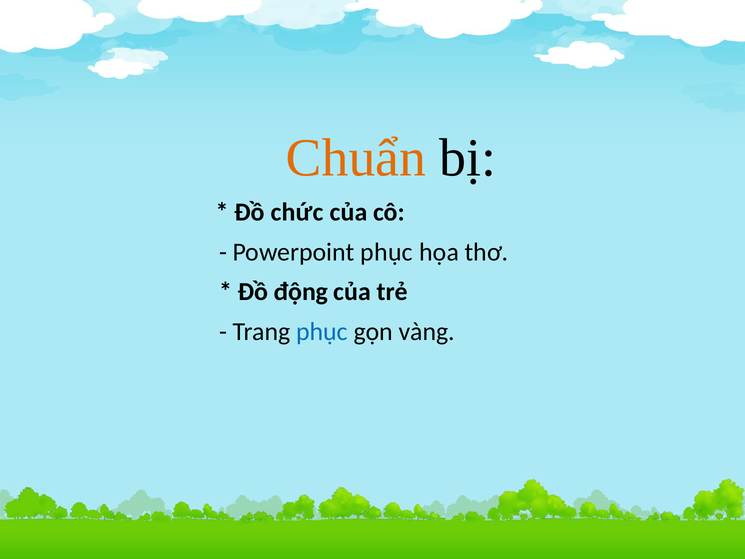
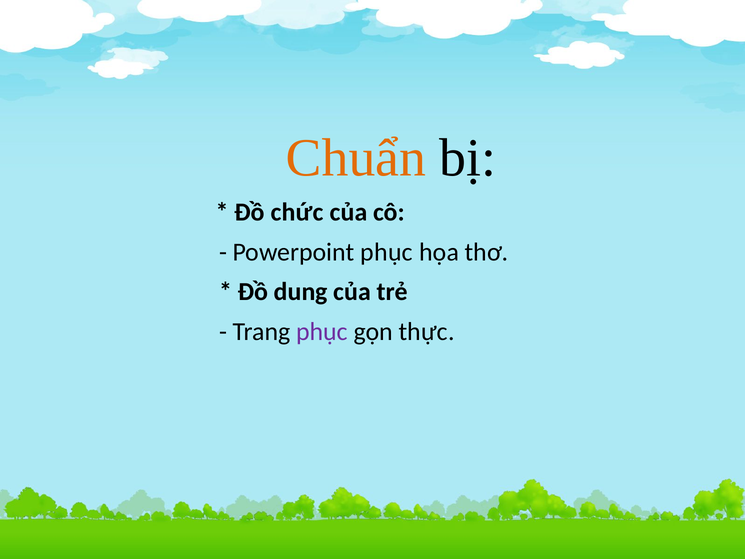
động: động -> dung (301, 292)
phục colour: blue -> purple (322, 331)
vàng: vàng -> thực (427, 331)
